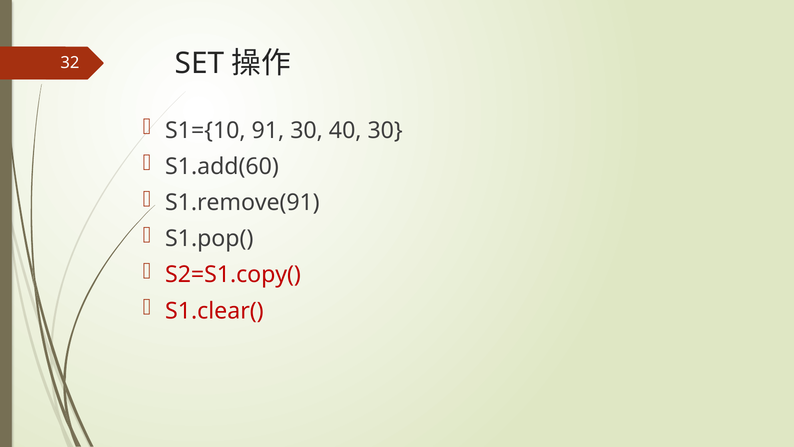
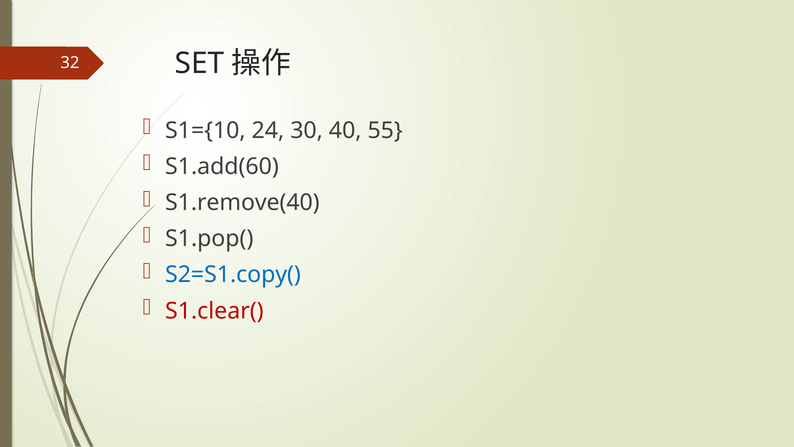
91: 91 -> 24 (268, 130)
40 30: 30 -> 55 (385, 130)
S1.remove(91: S1.remove(91 -> S1.remove(40 (242, 202)
S2=S1.copy( colour: red -> blue (233, 275)
